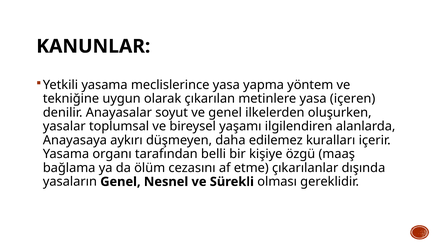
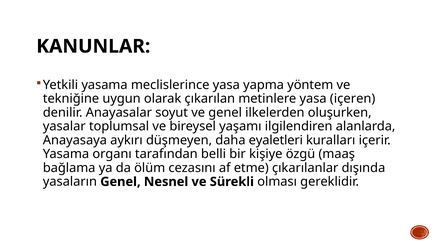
edilemez: edilemez -> eyaletleri (276, 140)
